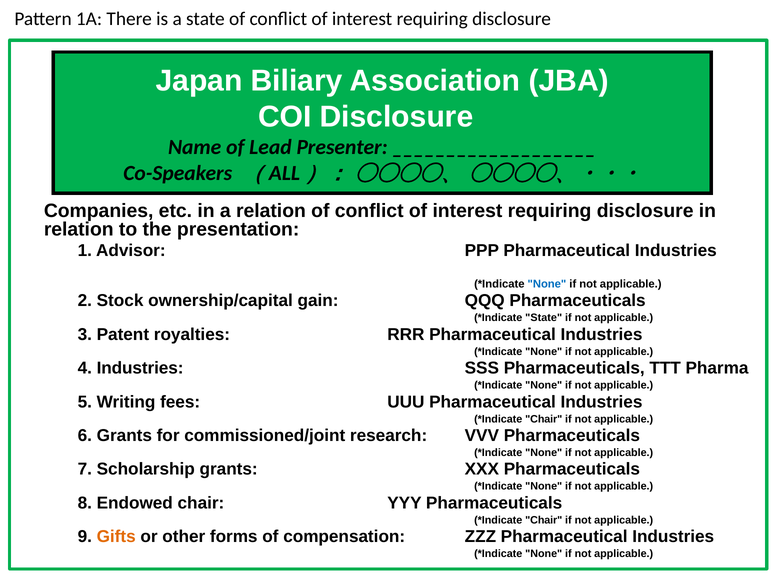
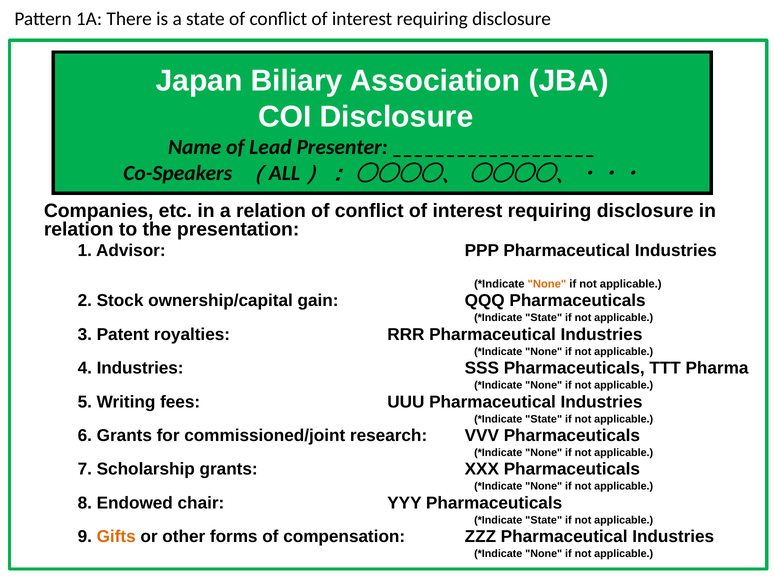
None colour: blue -> orange (547, 284)
Chair: Chair -> State (544, 419)
Chair: Chair -> State (544, 521)
